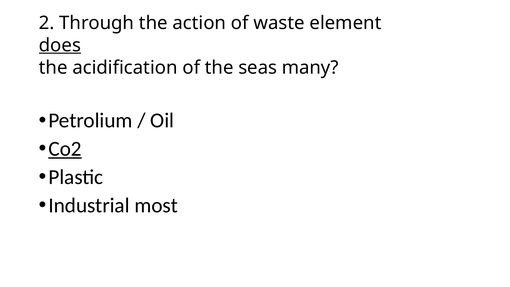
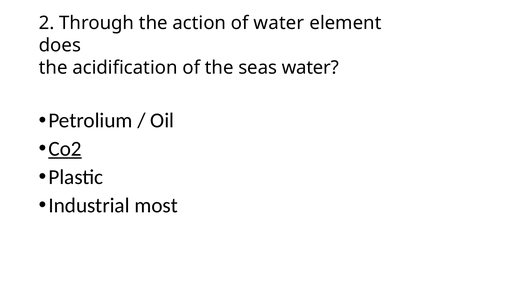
of waste: waste -> water (279, 23)
does underline: present -> none (60, 45)
seas many: many -> water (310, 68)
